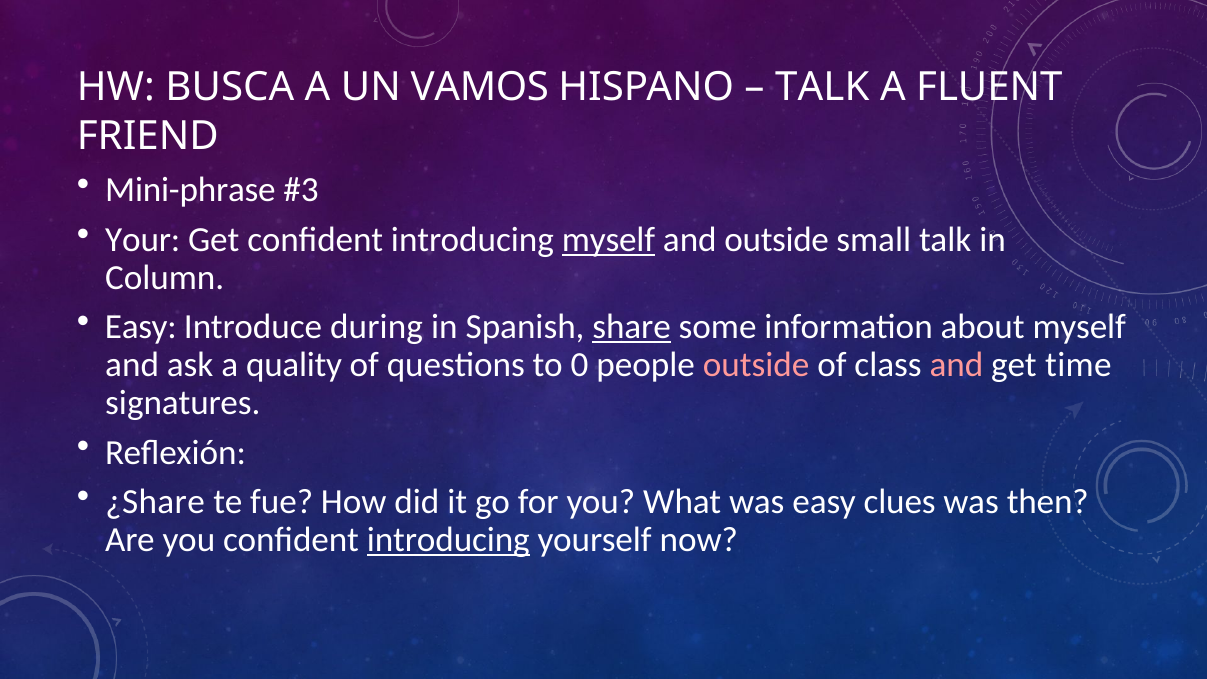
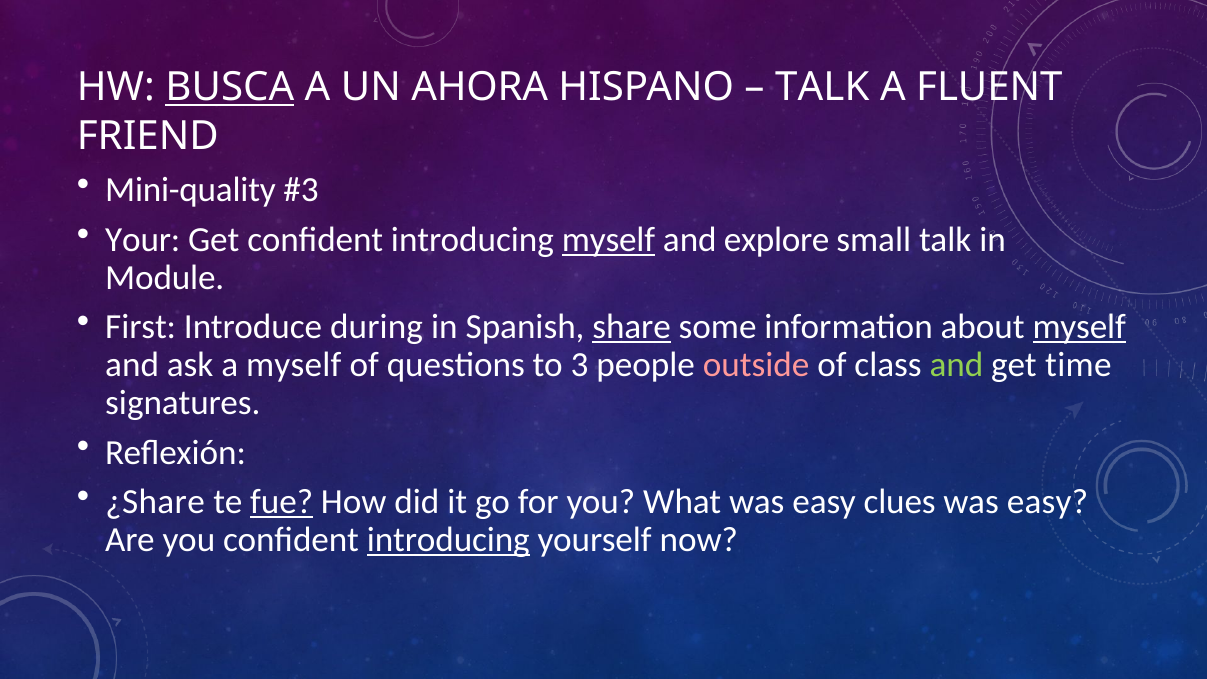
BUSCA underline: none -> present (230, 88)
VAMOS: VAMOS -> AHORA (480, 88)
Mini-phrase: Mini-phrase -> Mini-quality (190, 190)
and outside: outside -> explore (777, 240)
Column: Column -> Module (165, 278)
Easy: Easy -> First (141, 327)
myself underline: none -> present (1079, 327)
a quality: quality -> myself (294, 365)
0: 0 -> 3 (580, 365)
and colour: pink -> light green (956, 365)
fue underline: none -> present (282, 502)
then: then -> easy (1047, 502)
